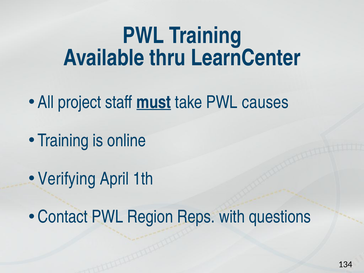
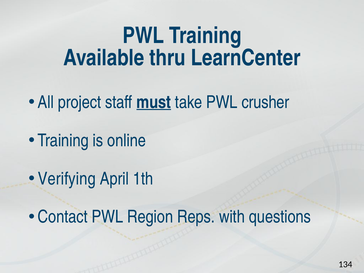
causes: causes -> crusher (265, 102)
